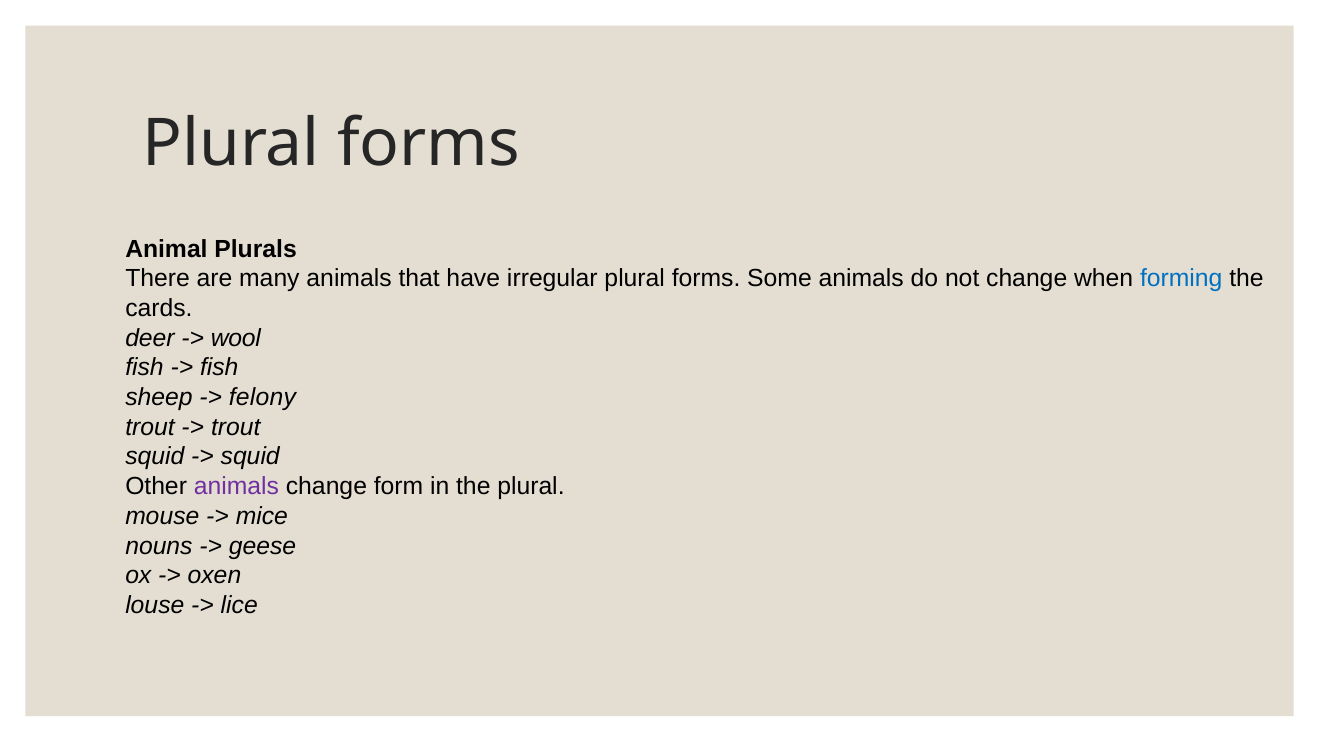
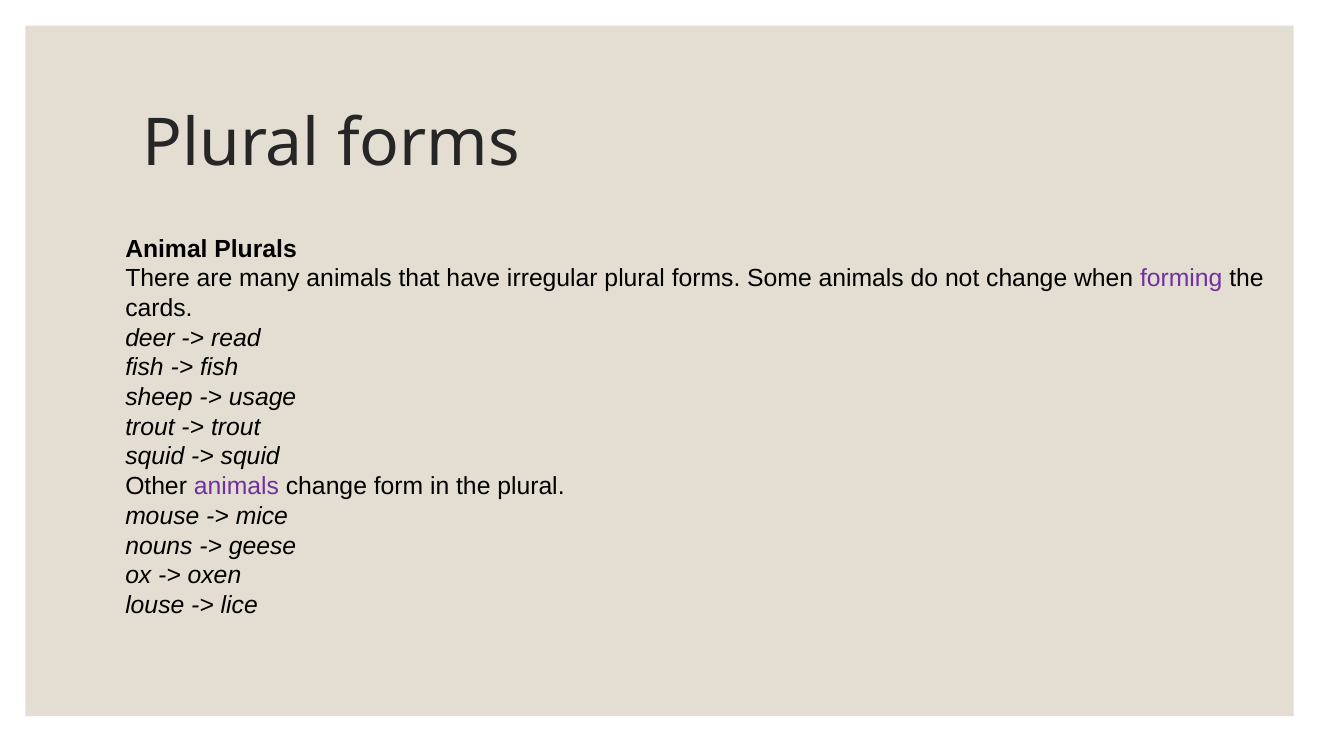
forming colour: blue -> purple (1181, 279)
wool: wool -> read (236, 338)
felony: felony -> usage (263, 397)
